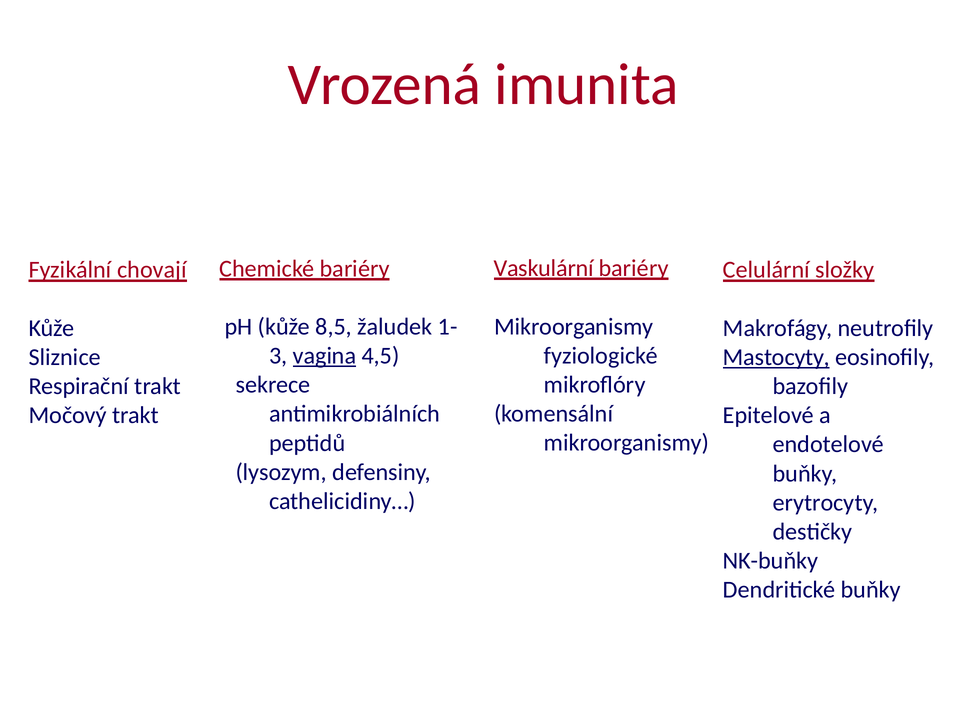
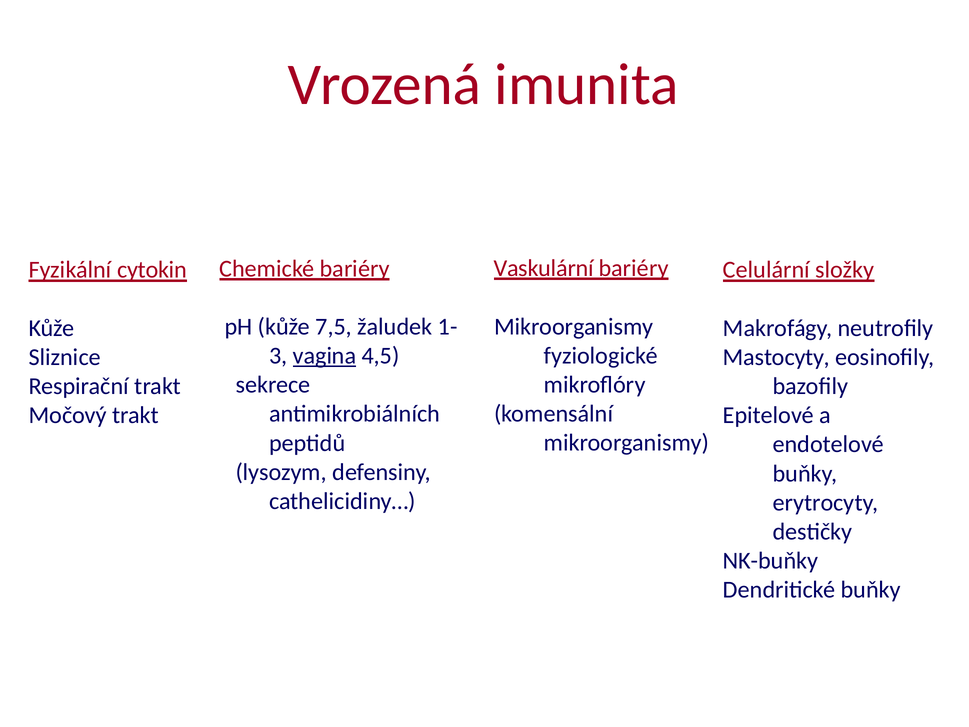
chovají: chovají -> cytokin (152, 270)
8,5: 8,5 -> 7,5 (334, 327)
Mastocyty underline: present -> none (776, 357)
